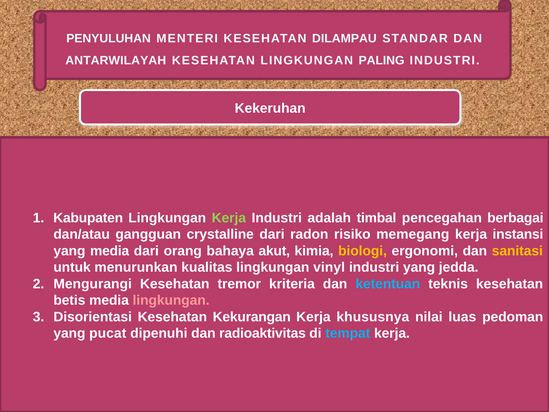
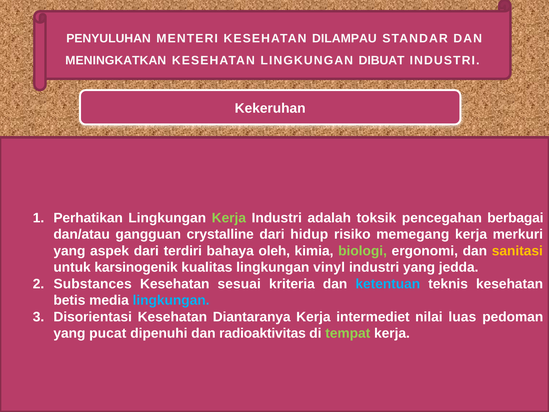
ANTARWILAYAH: ANTARWILAYAH -> MENINGKATKAN (116, 60)
PALING: PALING -> DIBUAT (382, 60)
Kabupaten: Kabupaten -> Perhatikan (88, 218)
timbal: timbal -> toksik (376, 218)
radon: radon -> hidup (309, 234)
instansi: instansi -> merkuri (518, 234)
yang media: media -> aspek (110, 251)
orang: orang -> terdiri (183, 251)
akut: akut -> oleh (274, 251)
biologi colour: yellow -> light green (363, 251)
menurunkan: menurunkan -> karsinogenik (136, 267)
Mengurangi: Mengurangi -> Substances (93, 284)
tremor: tremor -> sesuai (239, 284)
lingkungan colour: pink -> light blue (171, 300)
Kekurangan: Kekurangan -> Diantaranya (252, 317)
khususnya: khususnya -> intermediet (373, 317)
tempat colour: light blue -> light green (348, 333)
